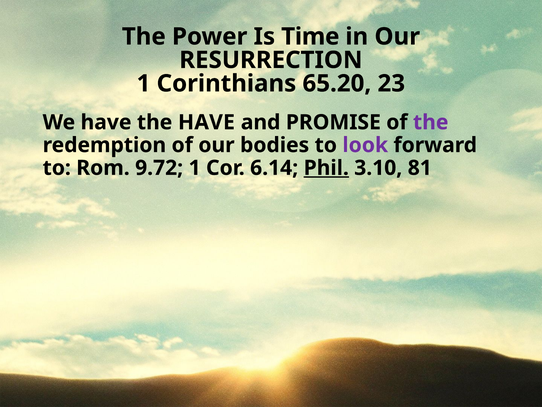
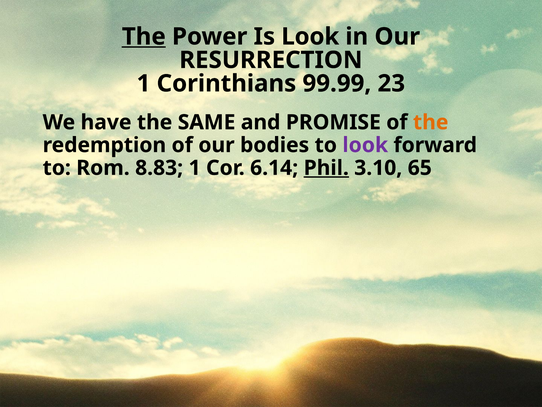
The underline: none -> present (144, 37)
Is Time: Time -> Look (310, 37)
65.20: 65.20 -> 99.99 (337, 83)
the HAVE: HAVE -> SAME (207, 122)
the colour: purple -> orange (431, 122)
9.72: 9.72 -> 8.83 (159, 168)
81: 81 -> 65 (420, 168)
